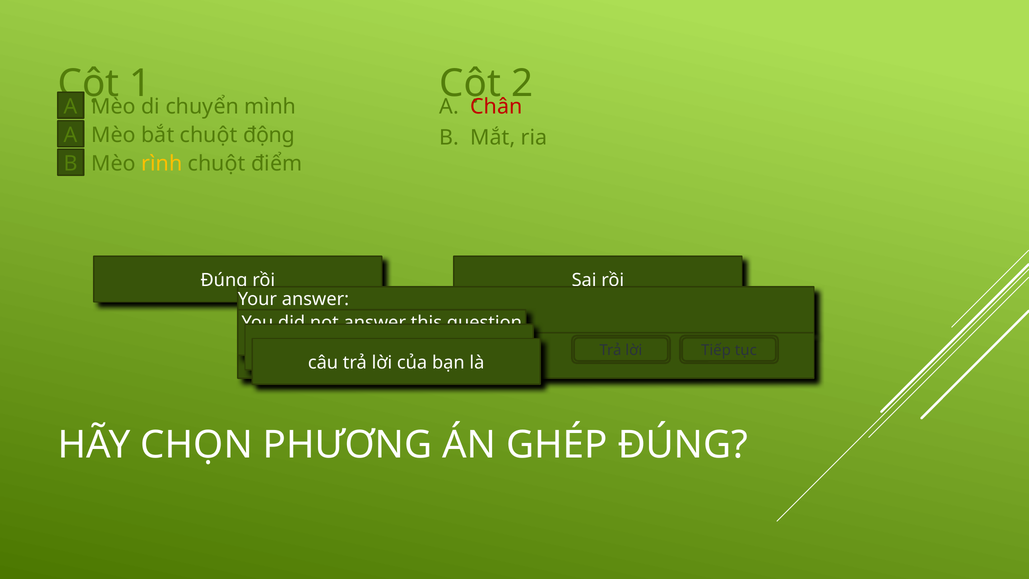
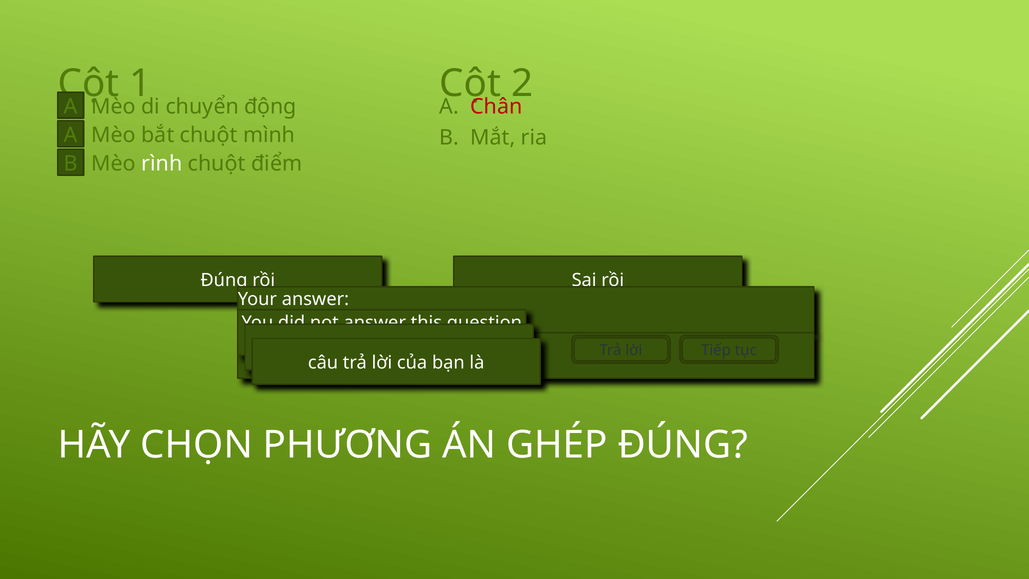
mình: mình -> động (270, 107)
động: động -> mình (269, 135)
rình colour: yellow -> white (162, 164)
